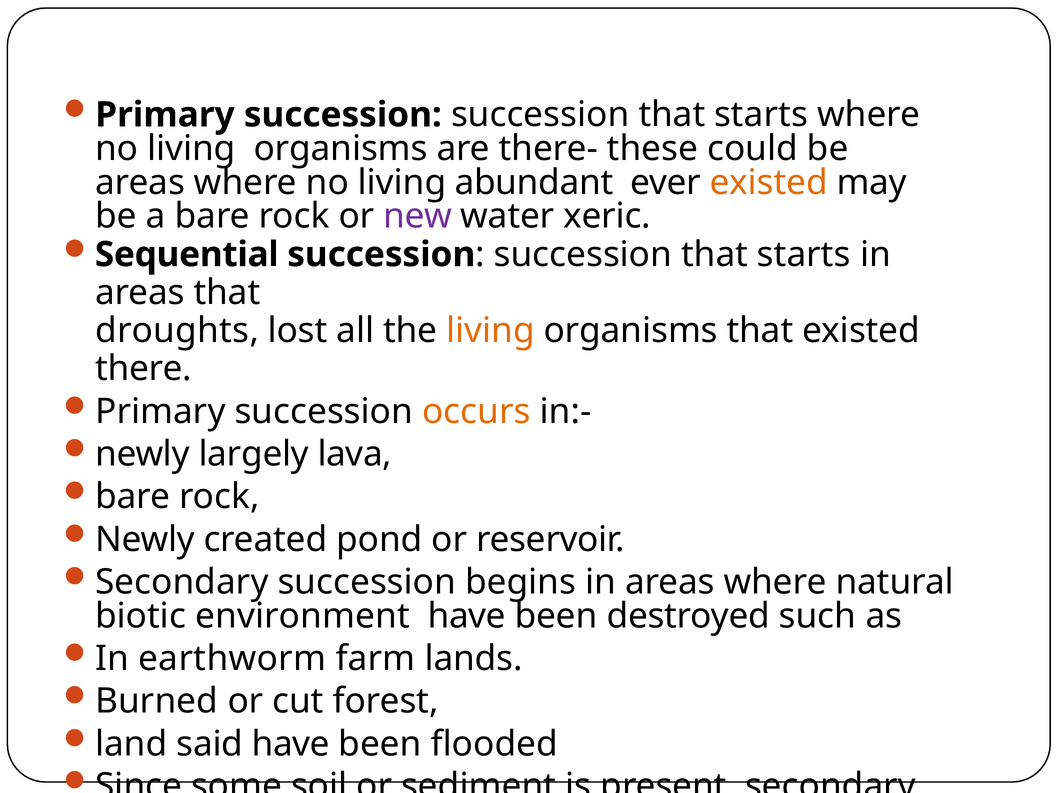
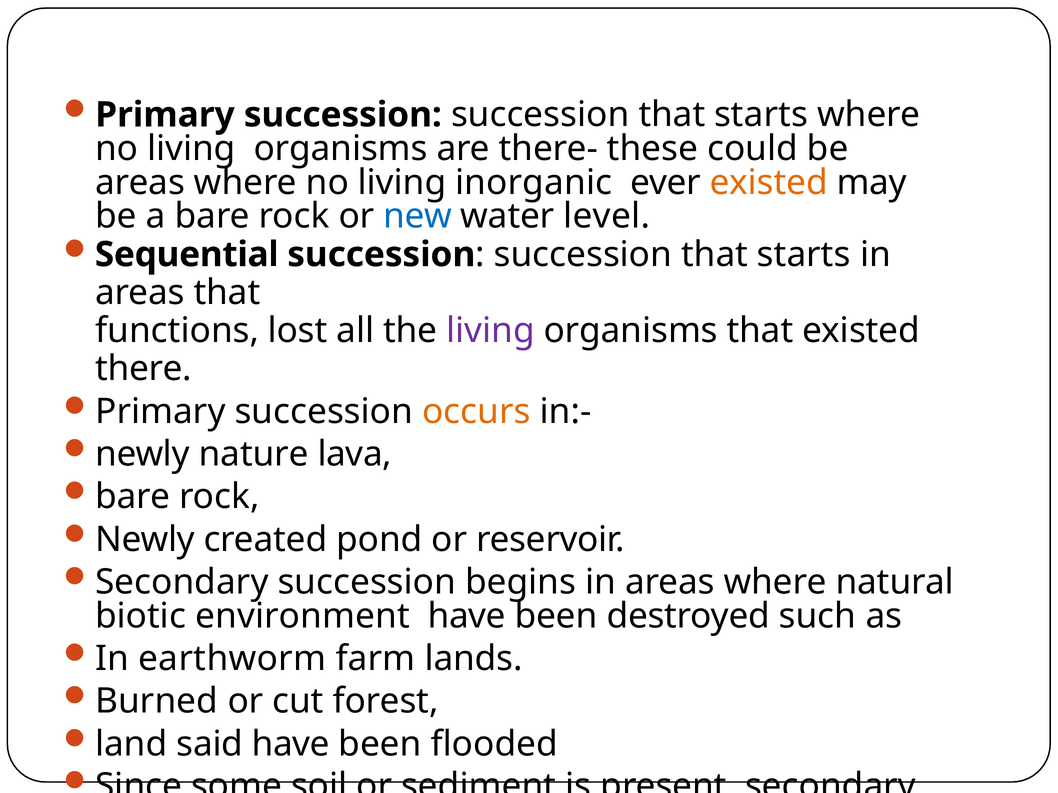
abundant: abundant -> inorganic (534, 183)
new colour: purple -> blue (418, 216)
xeric: xeric -> level (607, 216)
droughts: droughts -> functions (177, 331)
living colour: orange -> purple (491, 331)
largely: largely -> nature (254, 454)
